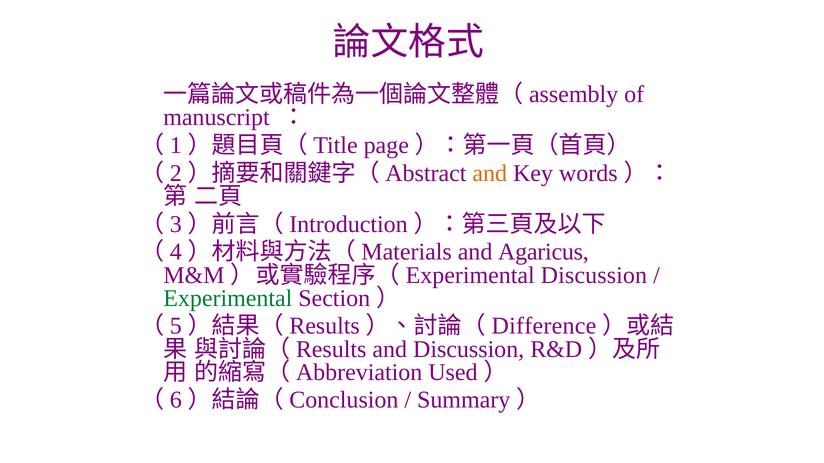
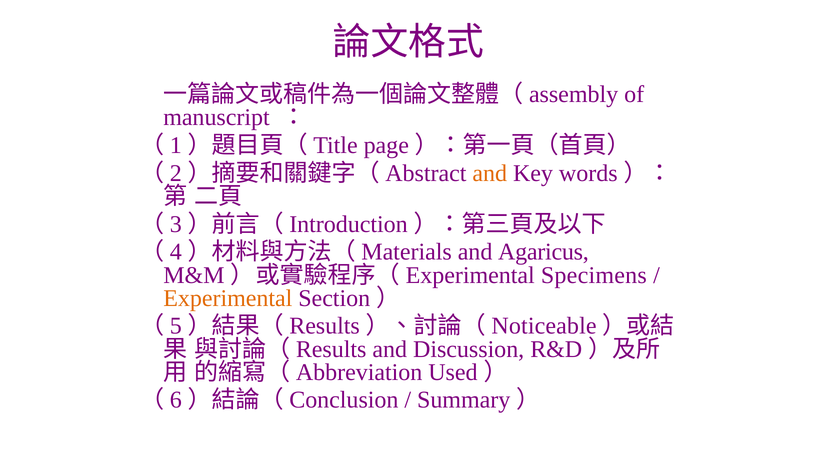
Experimental Discussion: Discussion -> Specimens (594, 275)
Experimental colour: green -> orange (228, 299)
Difference: Difference -> Noticeable (544, 326)
